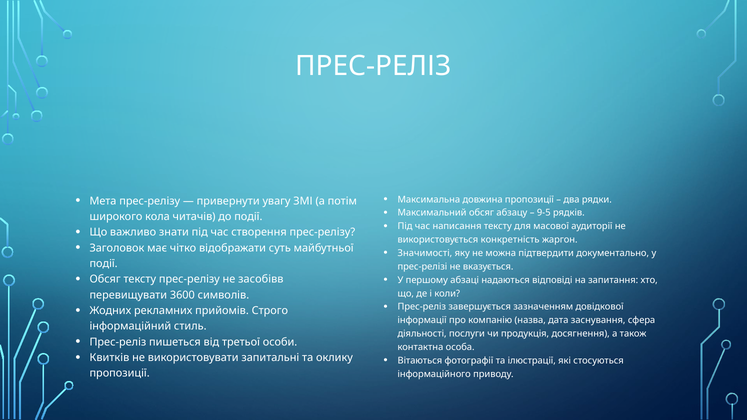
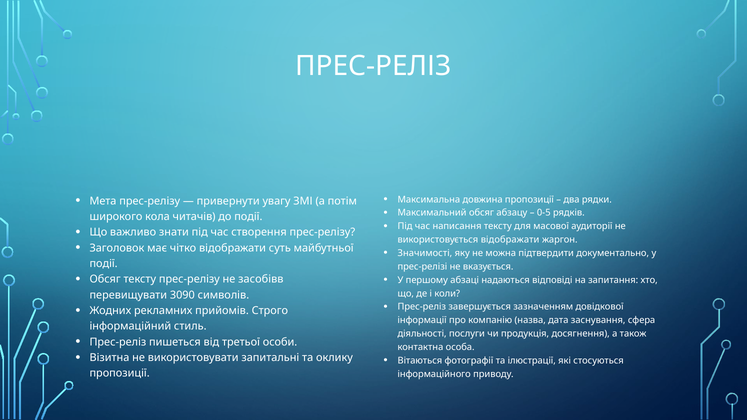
9-5: 9-5 -> 0-5 (544, 213)
використовується конкретність: конкретність -> відображати (510, 240)
3600: 3600 -> 3090 (182, 295)
Квитків: Квитків -> Візитна (109, 358)
